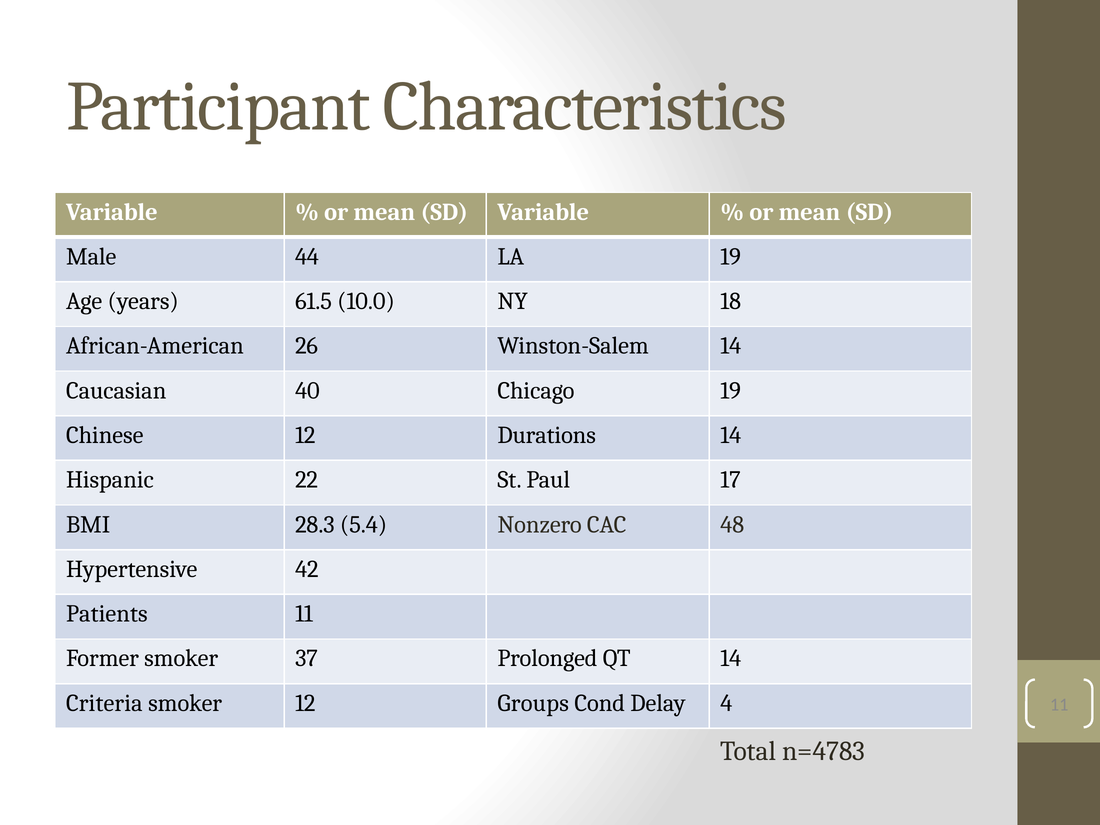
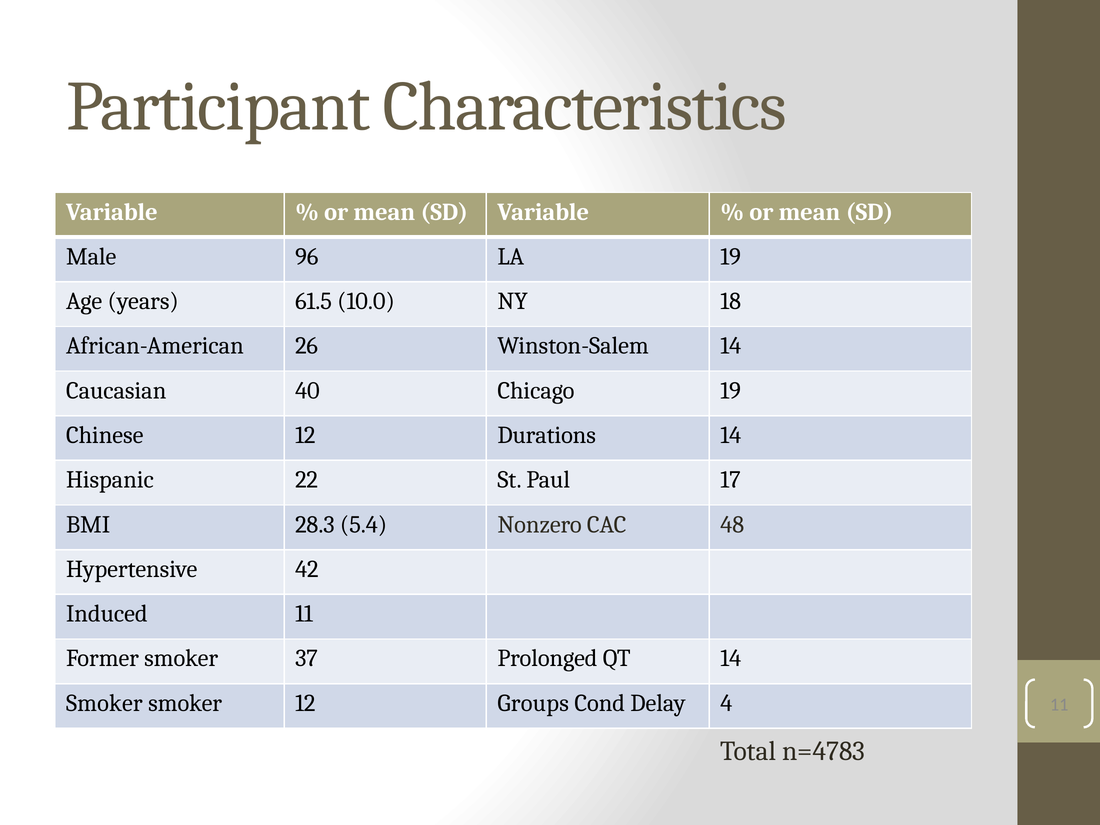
44: 44 -> 96 (307, 257)
Patients: Patients -> Induced (107, 614)
Criteria: Criteria -> Smoker (104, 703)
